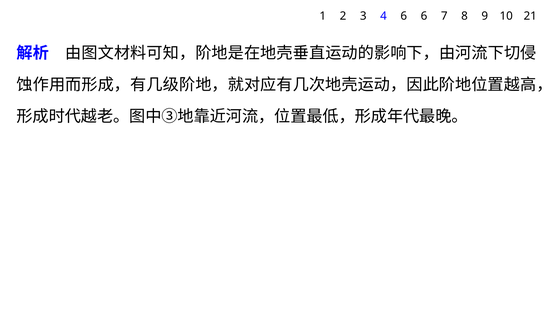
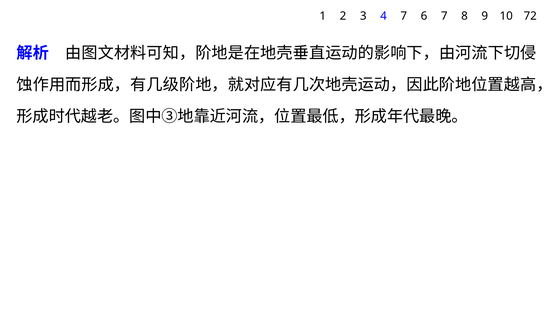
4 6: 6 -> 7 (404, 16)
21: 21 -> 72 (530, 16)
